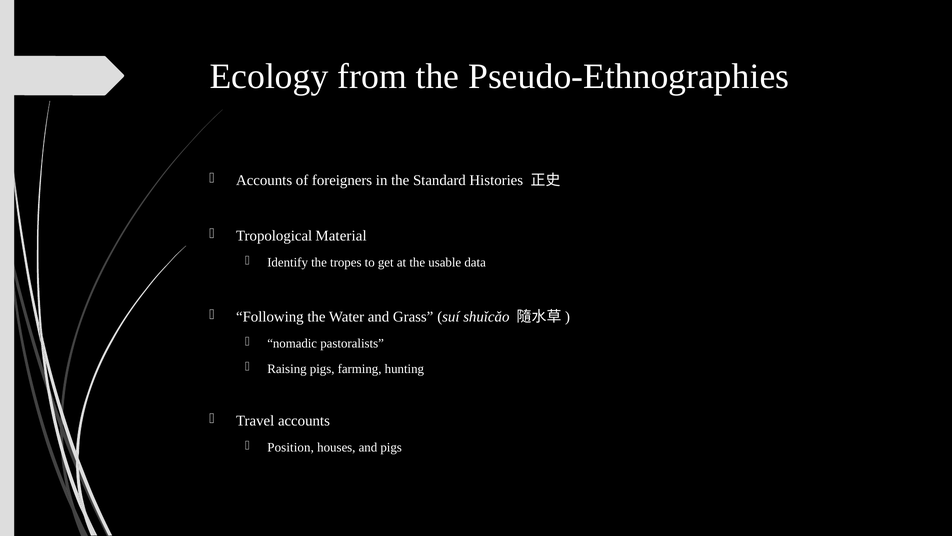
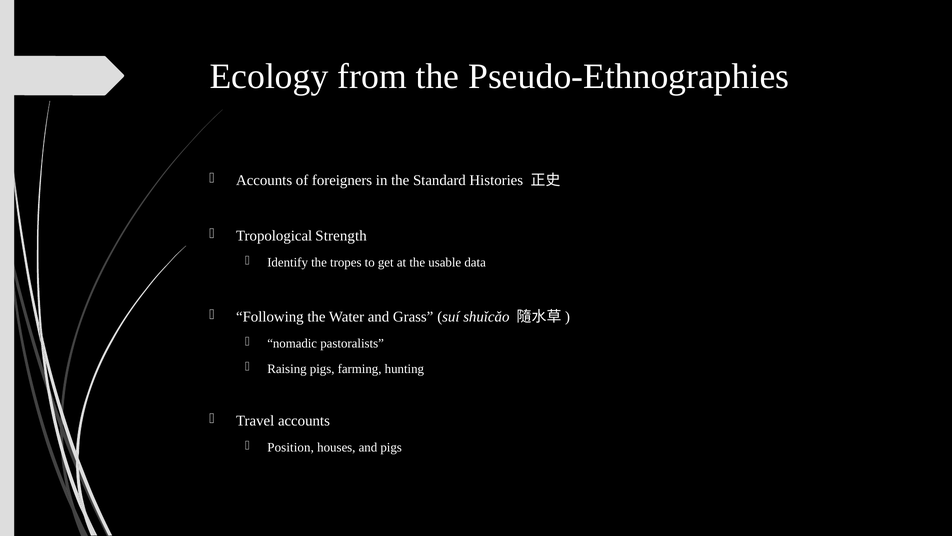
Material: Material -> Strength (341, 236)
